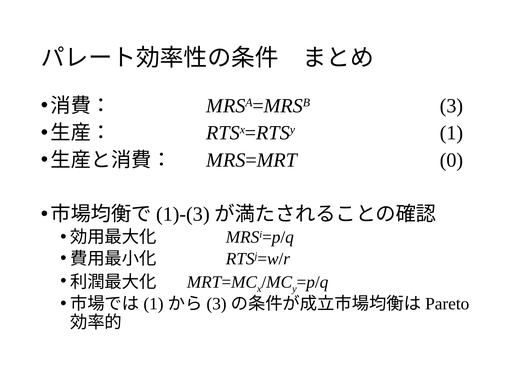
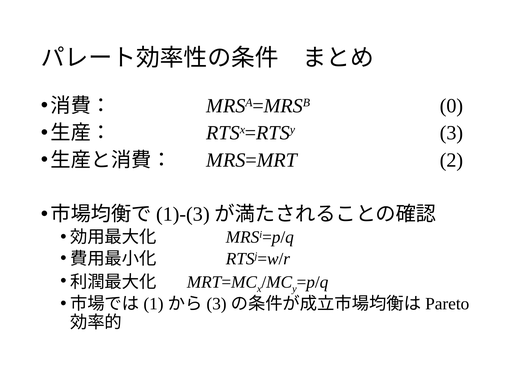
3: 3 -> 0 (452, 106)
1: 1 -> 3 (452, 133)
0: 0 -> 2 (452, 160)
